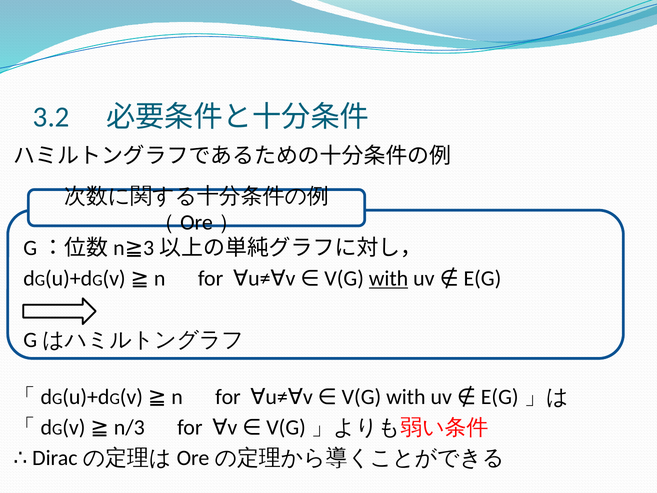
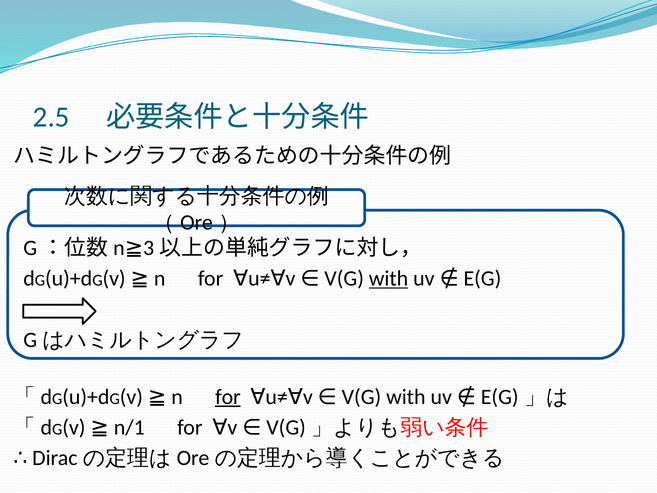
3.2: 3.2 -> 2.5 (51, 117)
for underline: none -> present (228, 397)
n/3: n/3 -> n/1 (129, 427)
